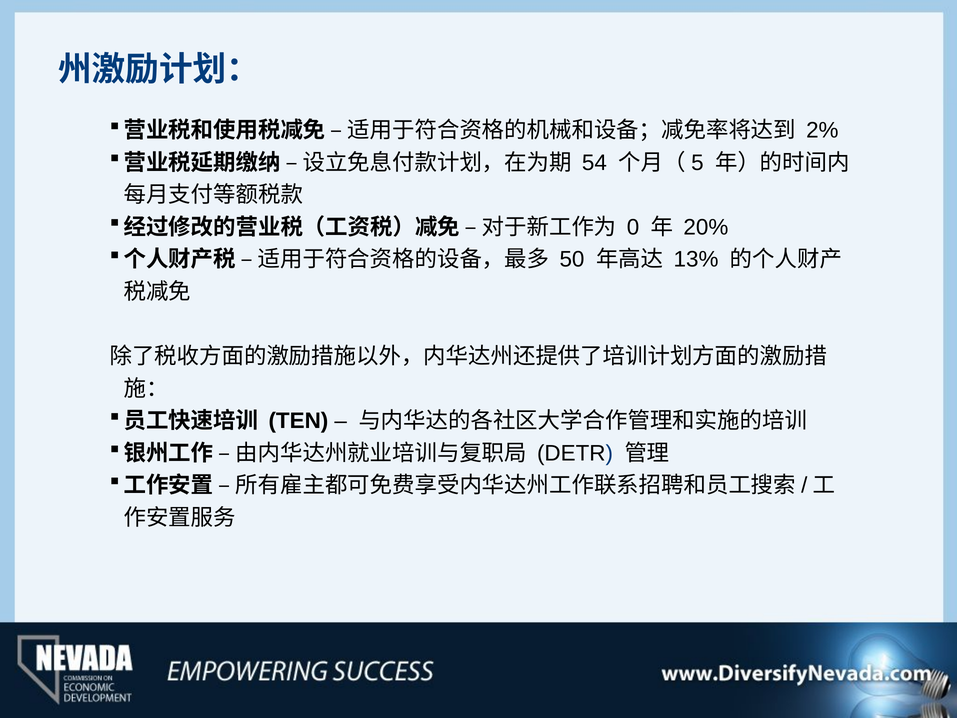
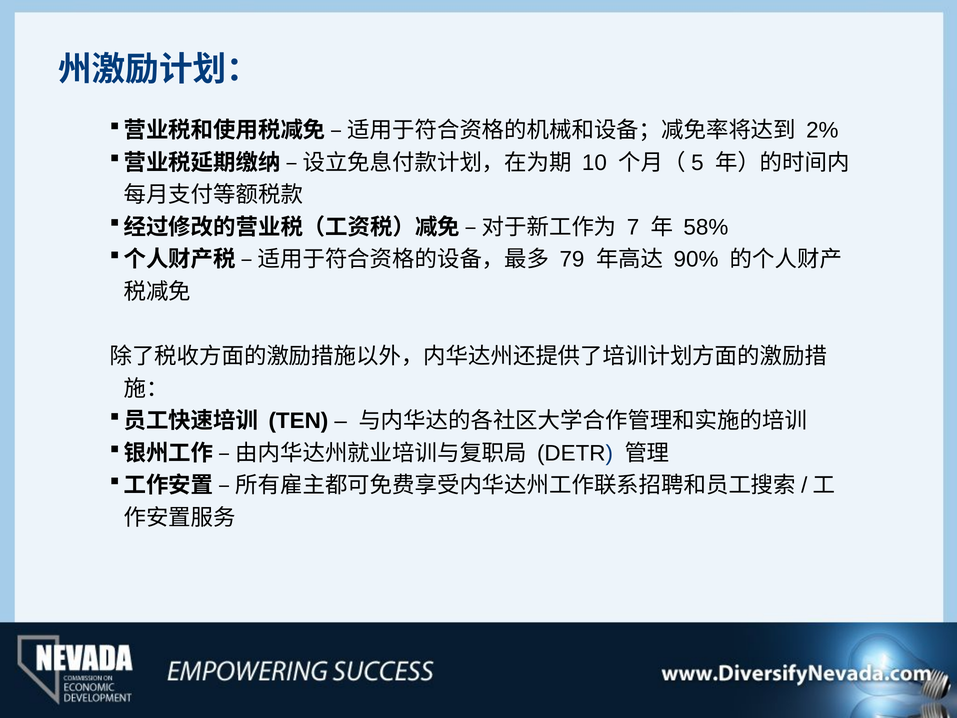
54: 54 -> 10 (594, 163)
0: 0 -> 7 (633, 227)
20%: 20% -> 58% (706, 227)
50: 50 -> 79 (572, 259)
13%: 13% -> 90% (696, 259)
